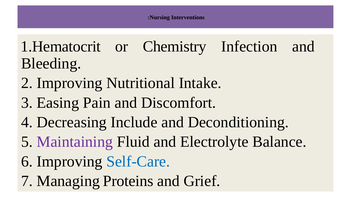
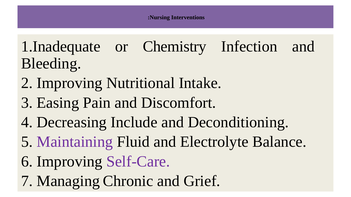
1.Hematocrit: 1.Hematocrit -> 1.Inadequate (61, 47)
Self-Care colour: blue -> purple (138, 162)
Proteins: Proteins -> Chronic (128, 182)
